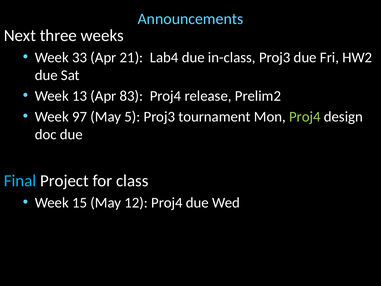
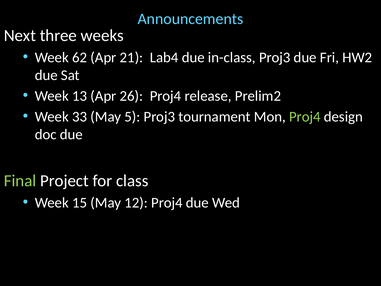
33: 33 -> 62 (80, 57)
83: 83 -> 26 (131, 96)
97: 97 -> 33 (80, 117)
Final colour: light blue -> light green (20, 181)
